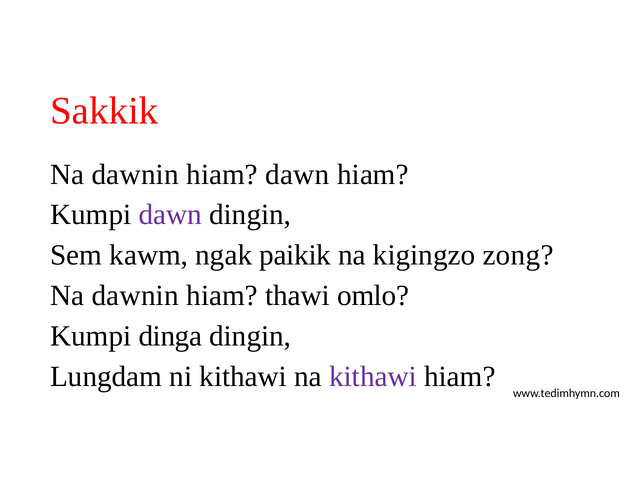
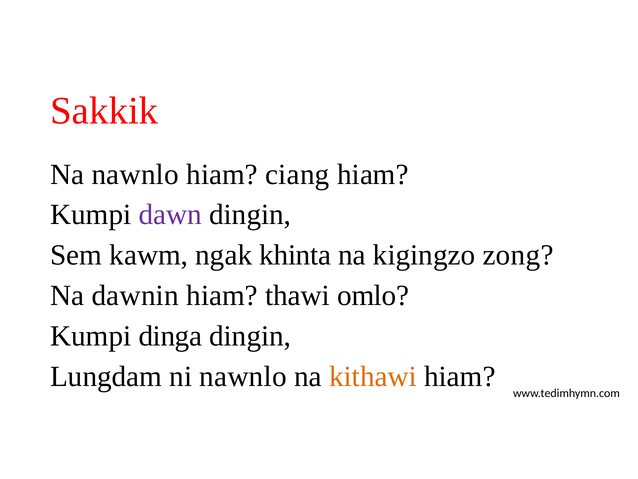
dawnin: dawnin -> nawnlo (135, 174)
hiam dawn: dawn -> ciang (297, 174)
paikik: paikik -> khinta (295, 255)
ni kithawi: kithawi -> nawnlo (243, 376)
kithawi colour: purple -> orange (373, 376)
